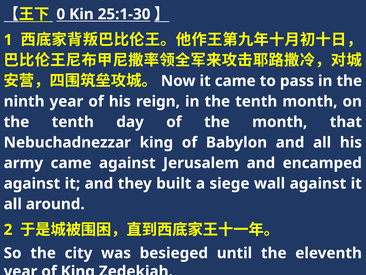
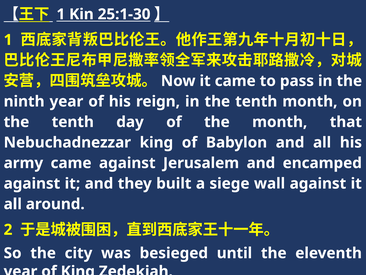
0: 0 -> 1 (61, 14)
